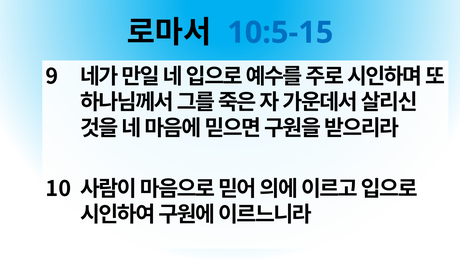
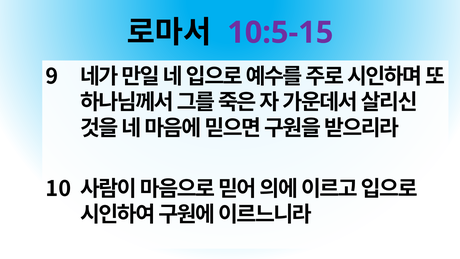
10:5-15 colour: blue -> purple (280, 33)
